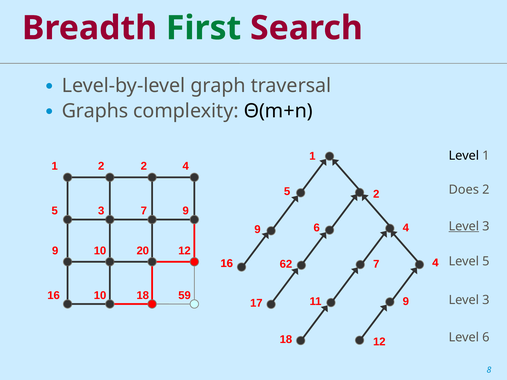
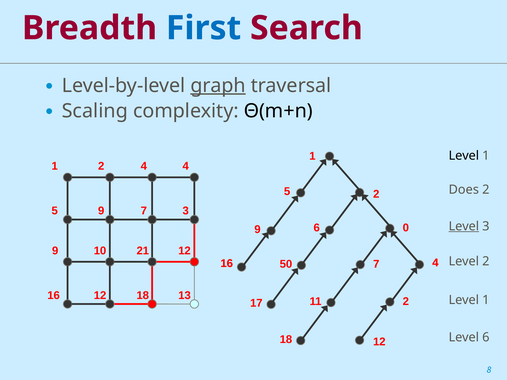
First colour: green -> blue (204, 28)
graph underline: none -> present (218, 86)
Graphs: Graphs -> Scaling (95, 111)
2 2: 2 -> 4 (144, 166)
3: 3 -> 9 (101, 211)
7 9: 9 -> 3 (186, 211)
6 4: 4 -> 0 (406, 228)
20: 20 -> 21 (143, 251)
Level 5: 5 -> 2 (486, 262)
62: 62 -> 50 (286, 264)
16 10: 10 -> 12 (100, 296)
59: 59 -> 13 (185, 296)
11 9: 9 -> 2 (406, 302)
3: 3 -> 1 (486, 300)
